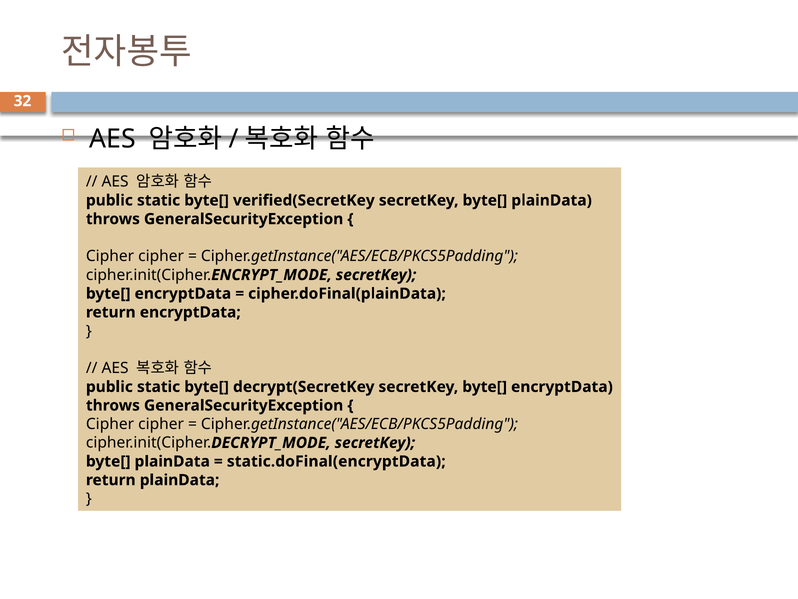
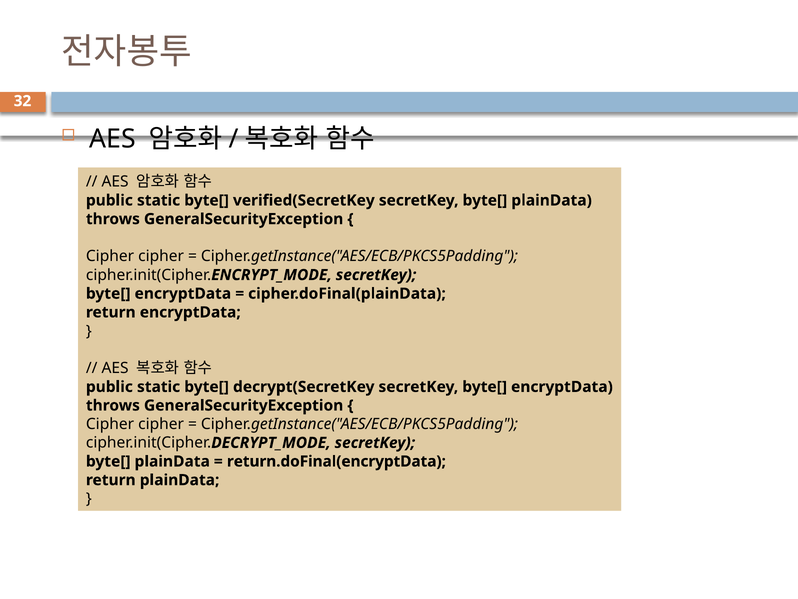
static.doFinal(encryptData: static.doFinal(encryptData -> return.doFinal(encryptData (336, 461)
